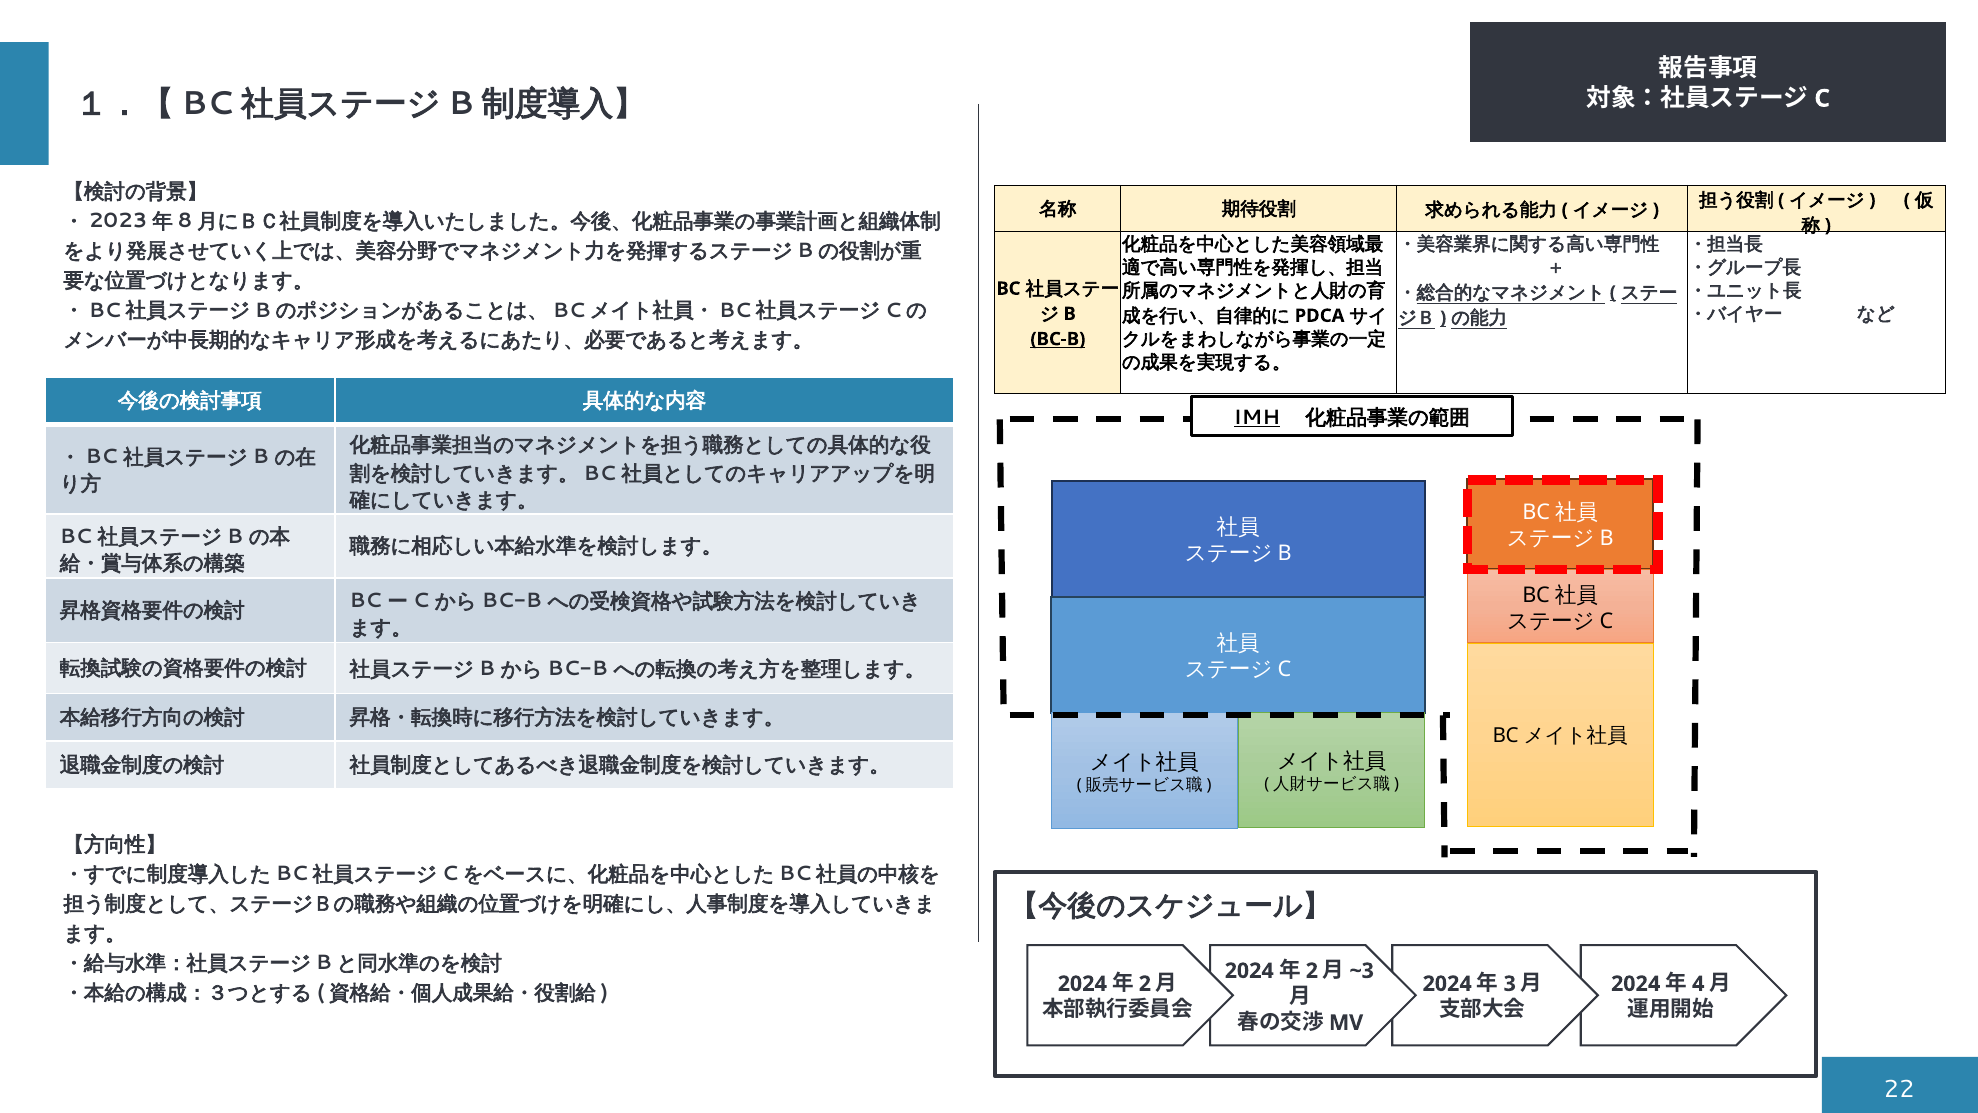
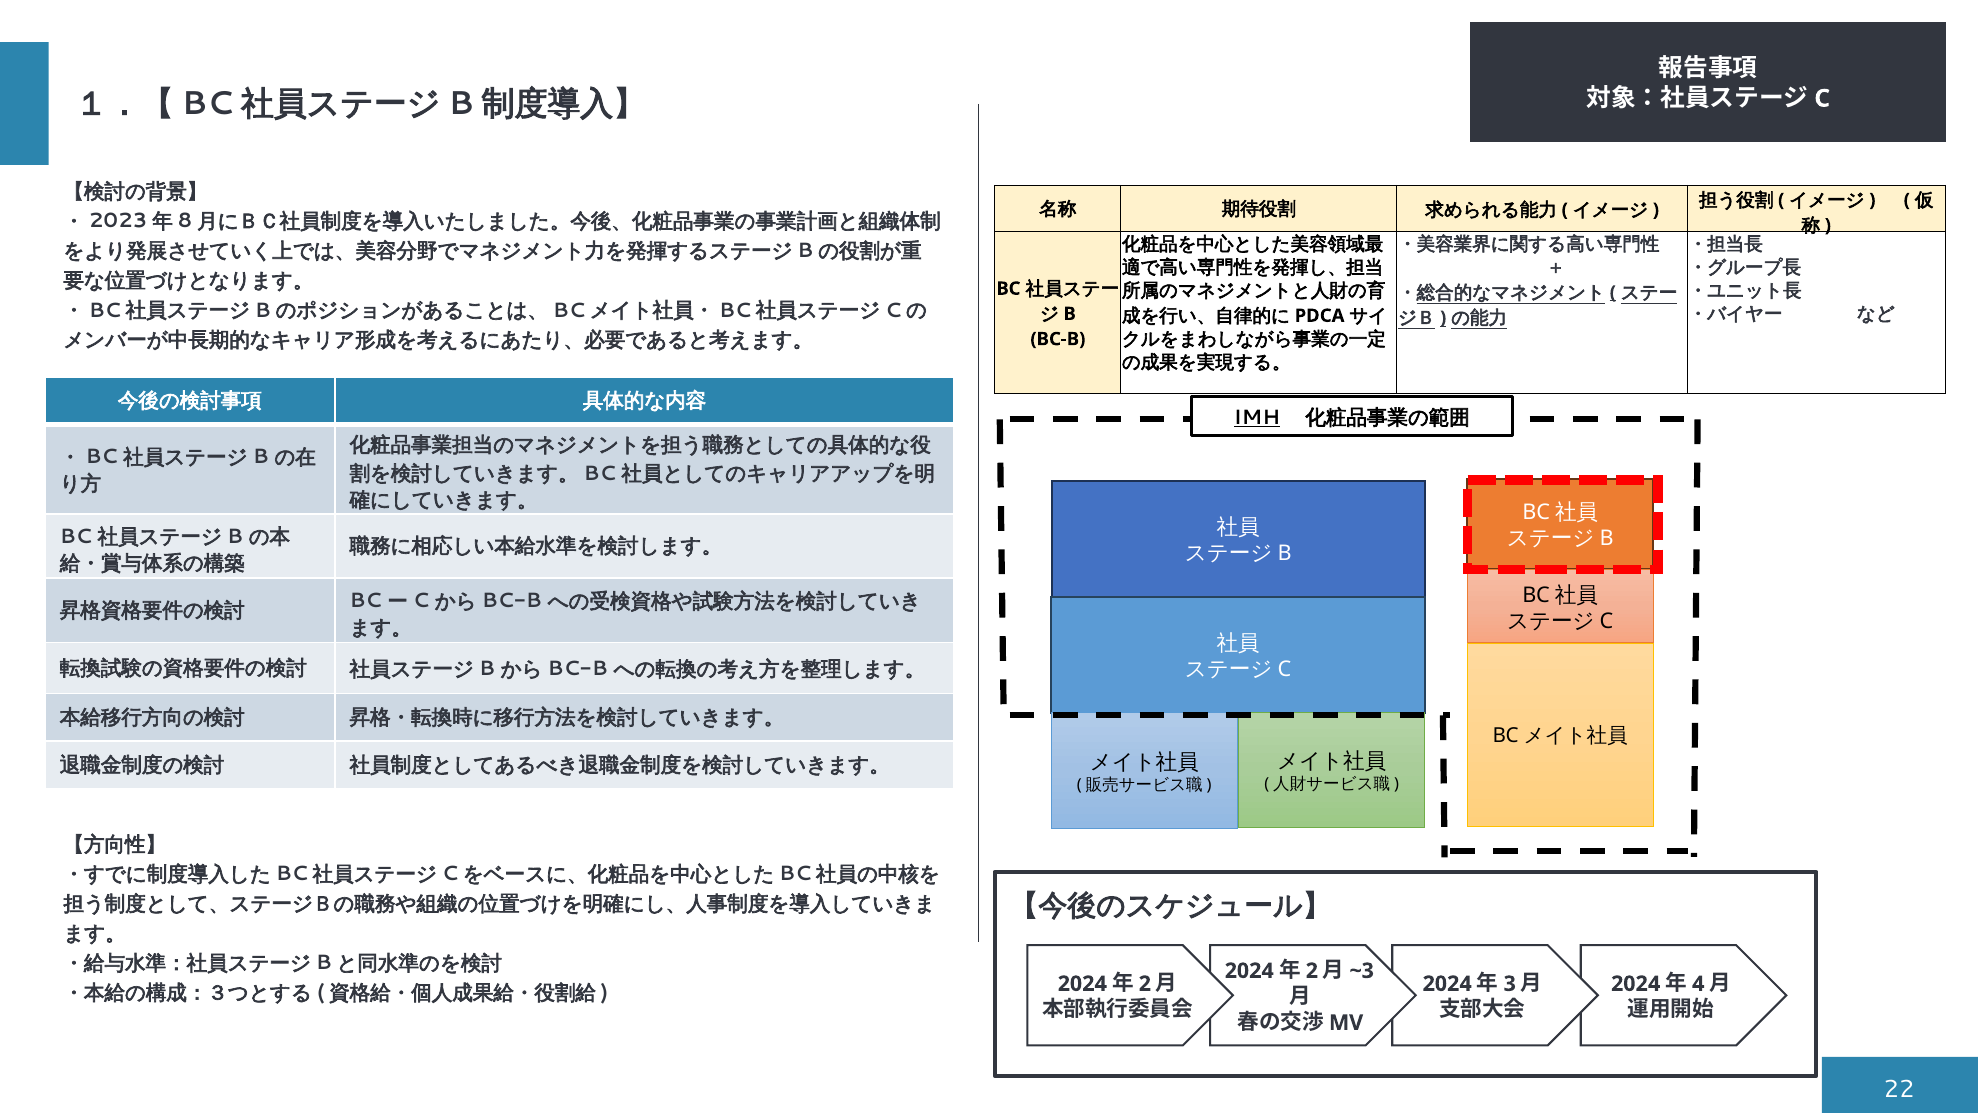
BC-B underline: present -> none (1058, 339)
